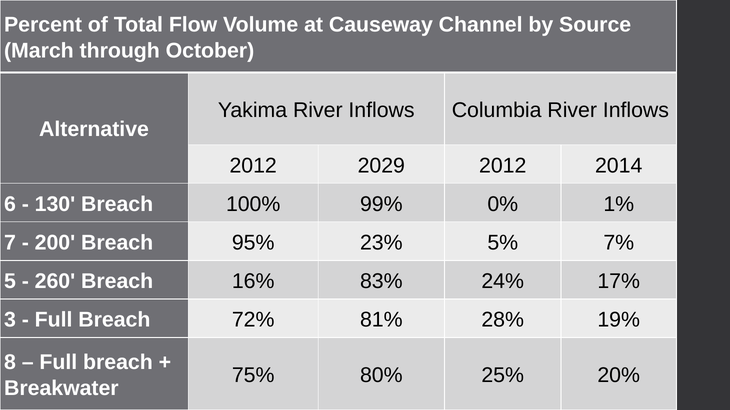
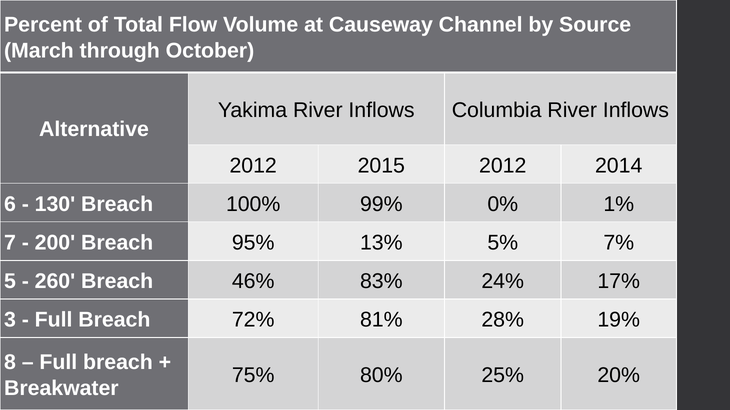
2029: 2029 -> 2015 (381, 166)
23%: 23% -> 13% (381, 243)
16%: 16% -> 46% (253, 282)
